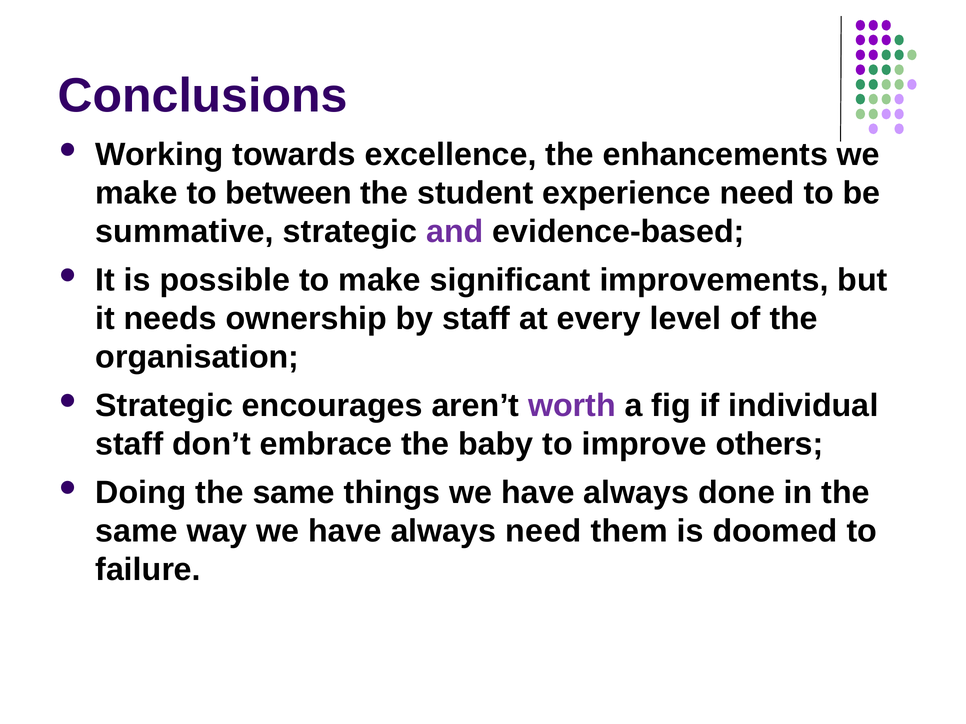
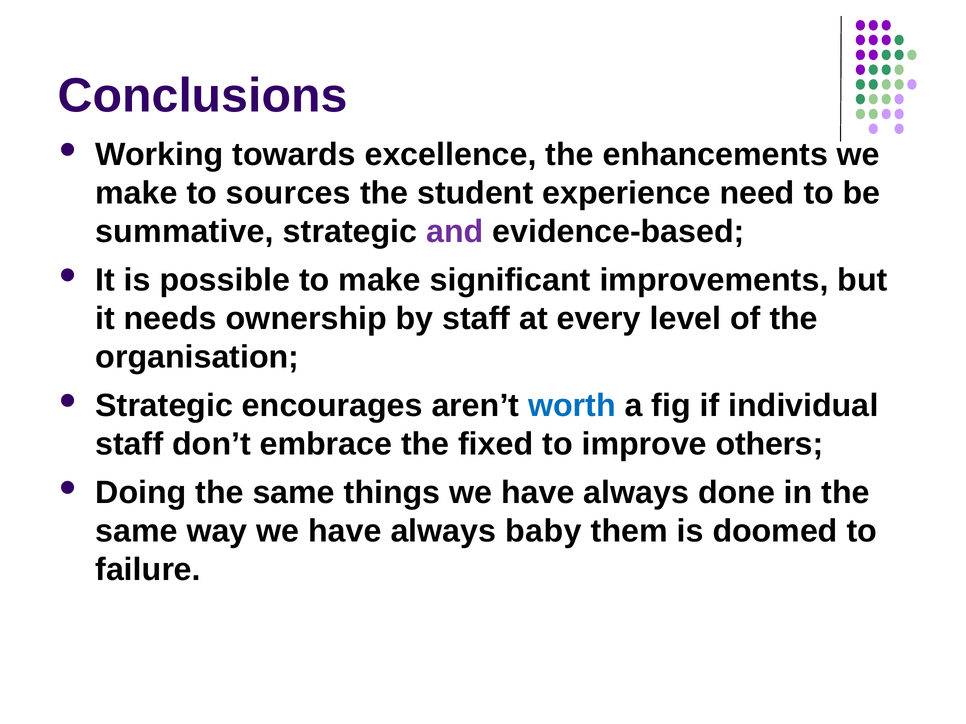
between: between -> sources (288, 193)
worth colour: purple -> blue (572, 406)
baby: baby -> fixed (496, 444)
always need: need -> baby (543, 531)
